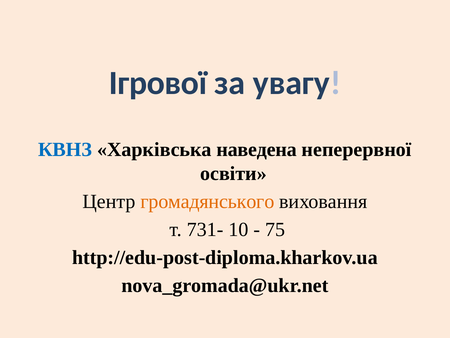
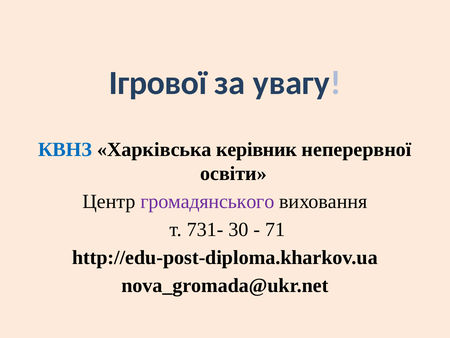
наведена: наведена -> керівник (257, 149)
громадянського colour: orange -> purple (207, 201)
10: 10 -> 30 (239, 229)
75: 75 -> 71 (275, 229)
